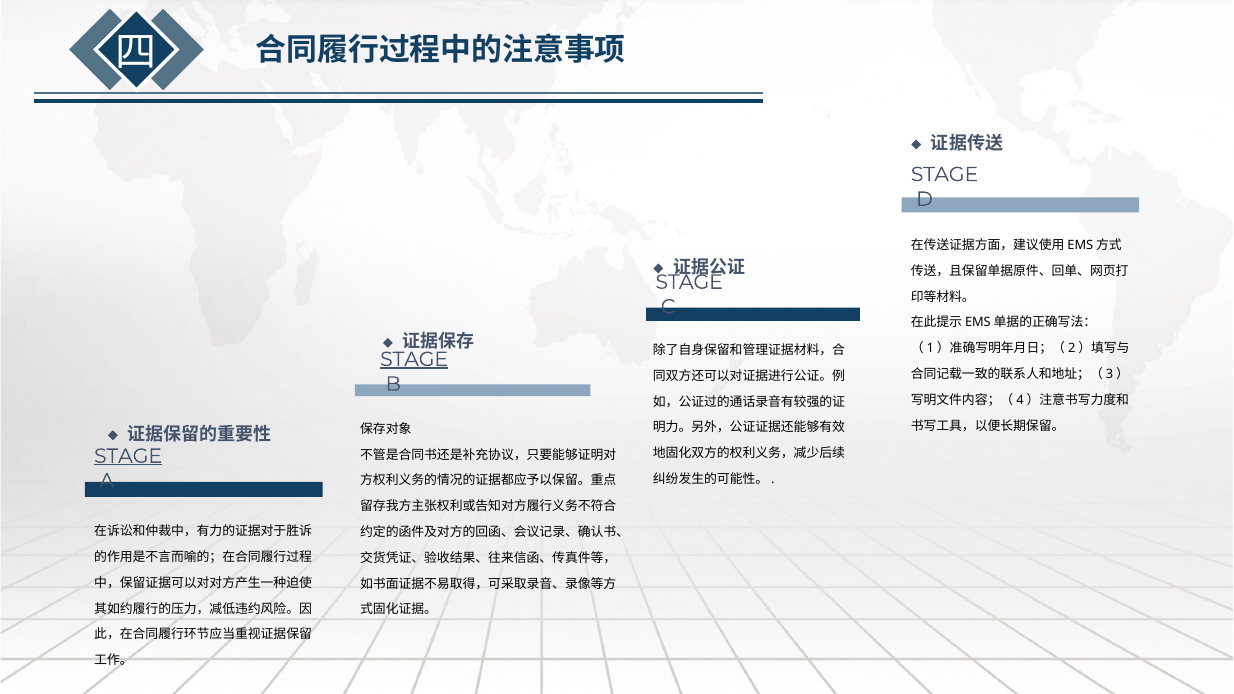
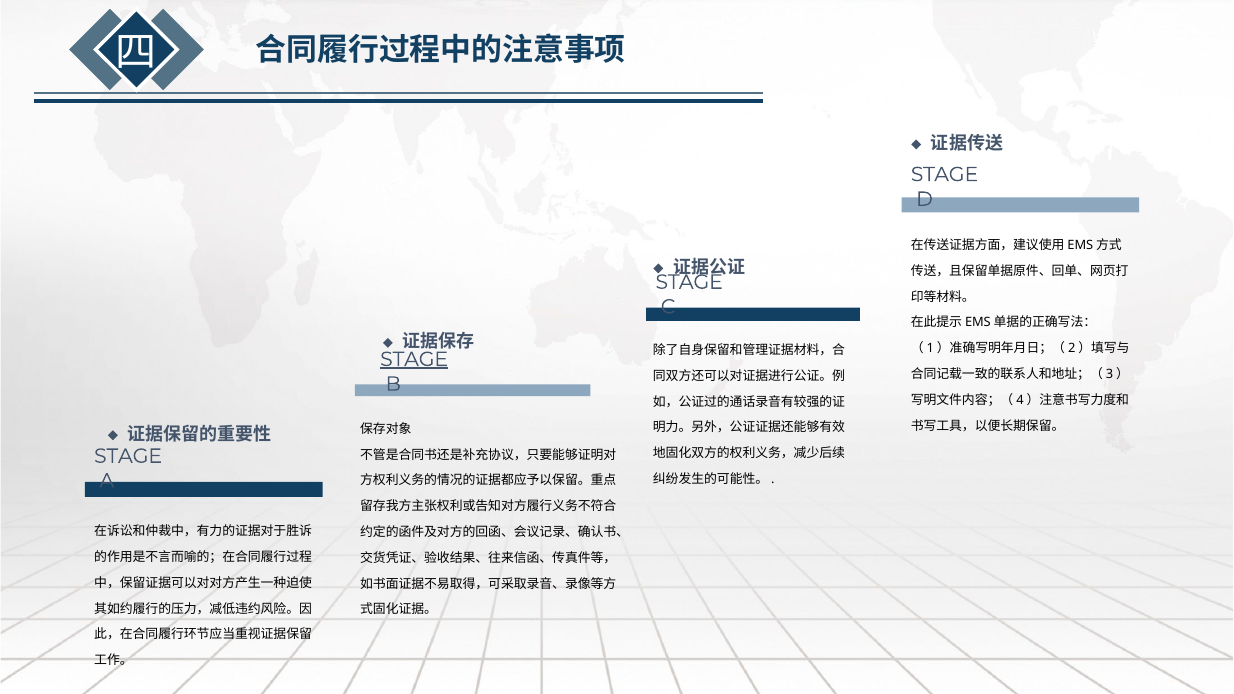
STAGE underline: present -> none (128, 456)
